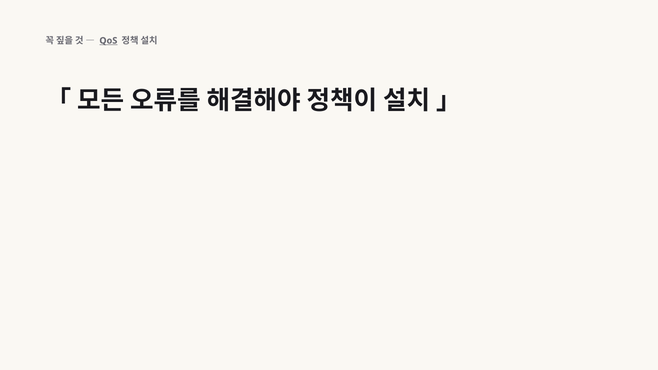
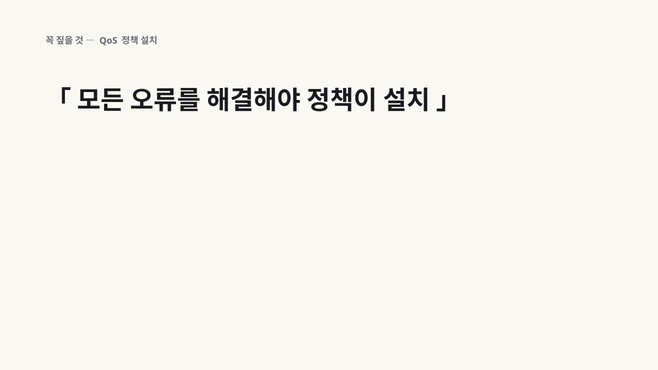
QoS underline: present -> none (108, 41)
